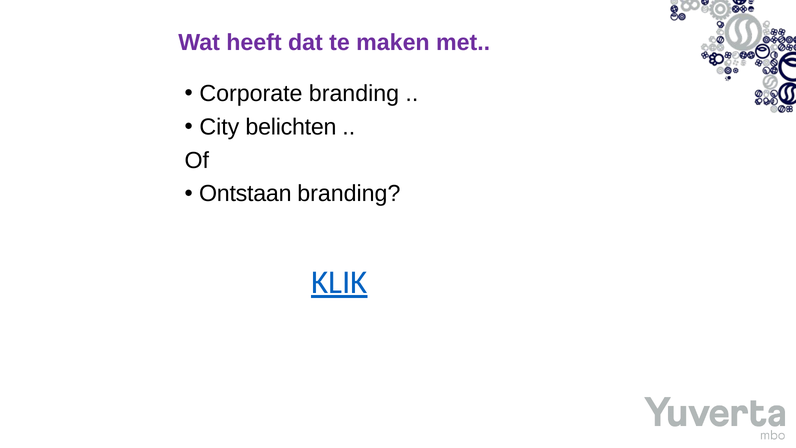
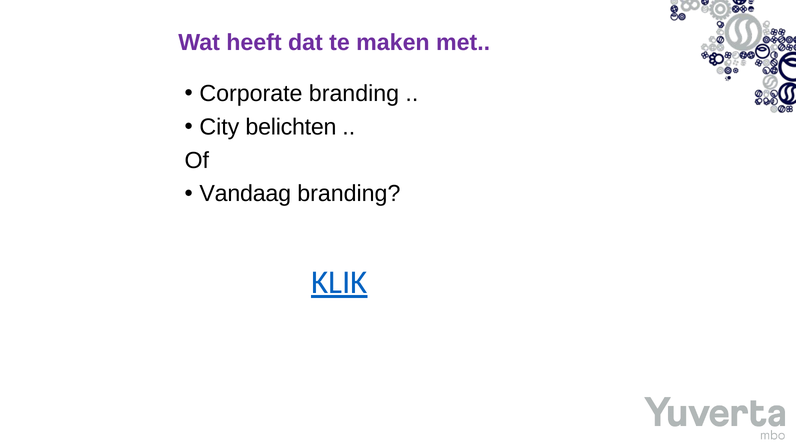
Ontstaan: Ontstaan -> Vandaag (245, 194)
